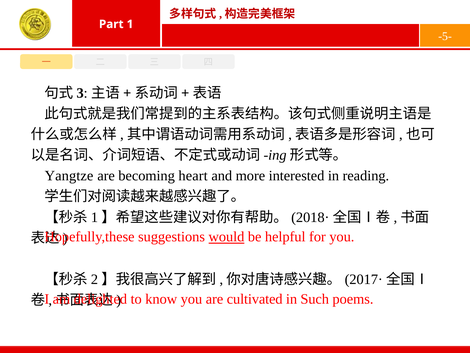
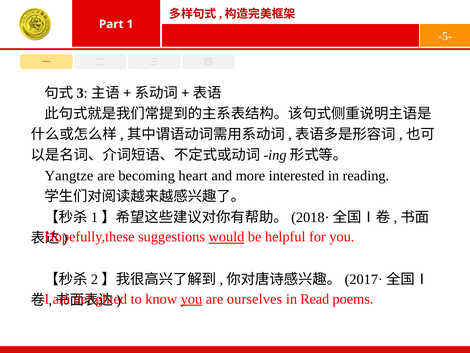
you underline: none -> present (191, 299)
cultivated: cultivated -> ourselves (255, 299)
Such: Such -> Read (315, 299)
